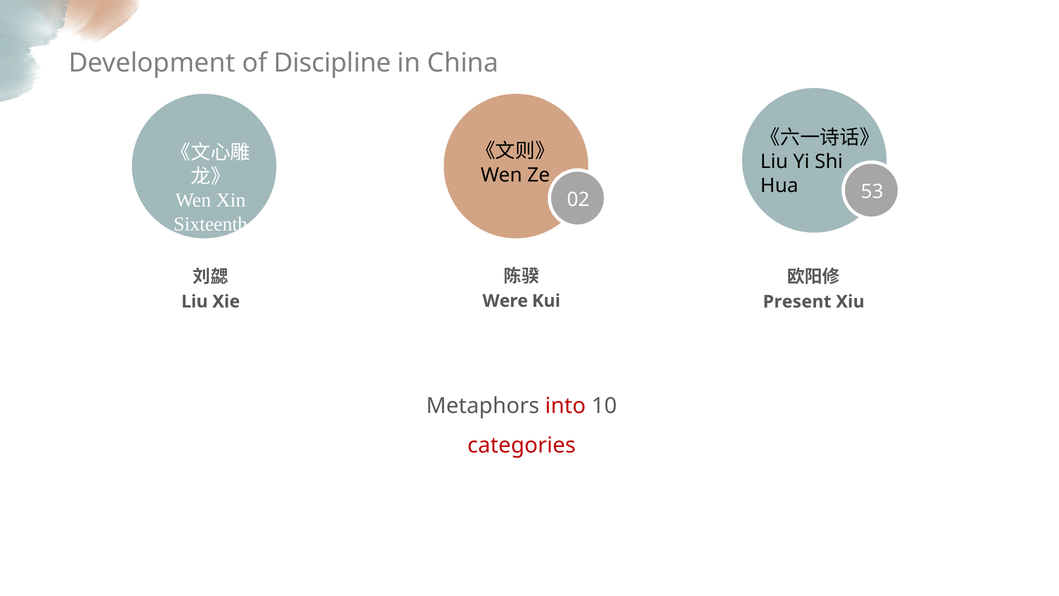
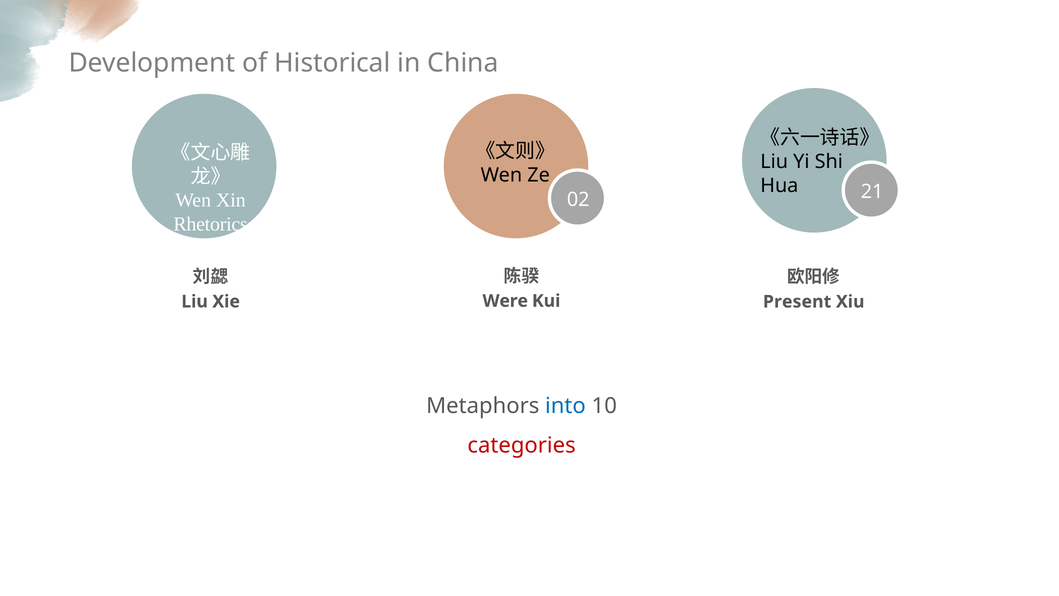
Discipline: Discipline -> Historical (332, 63)
53: 53 -> 21 (872, 192)
Sixteenth: Sixteenth -> Rhetorics (211, 224)
into colour: red -> blue (565, 406)
